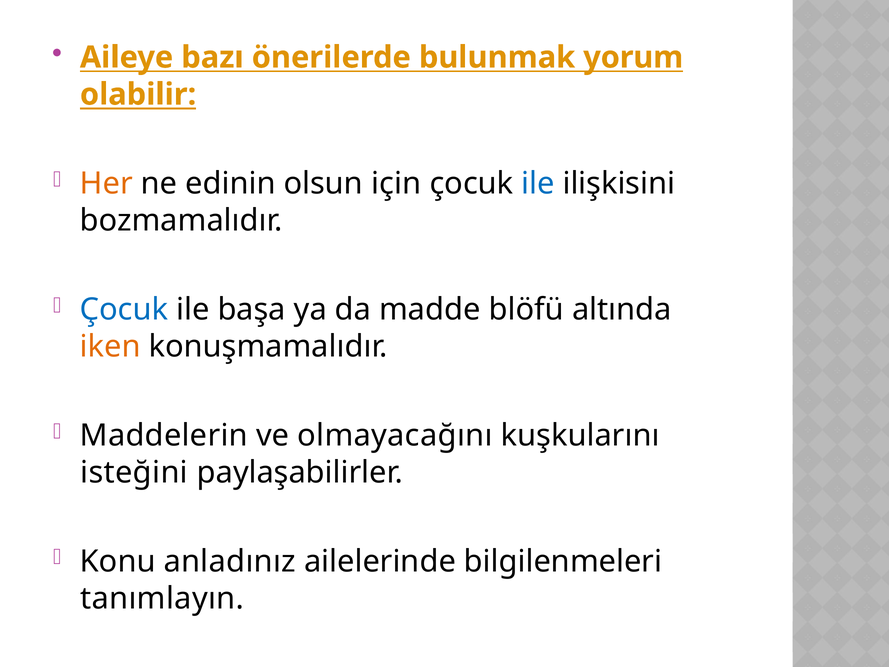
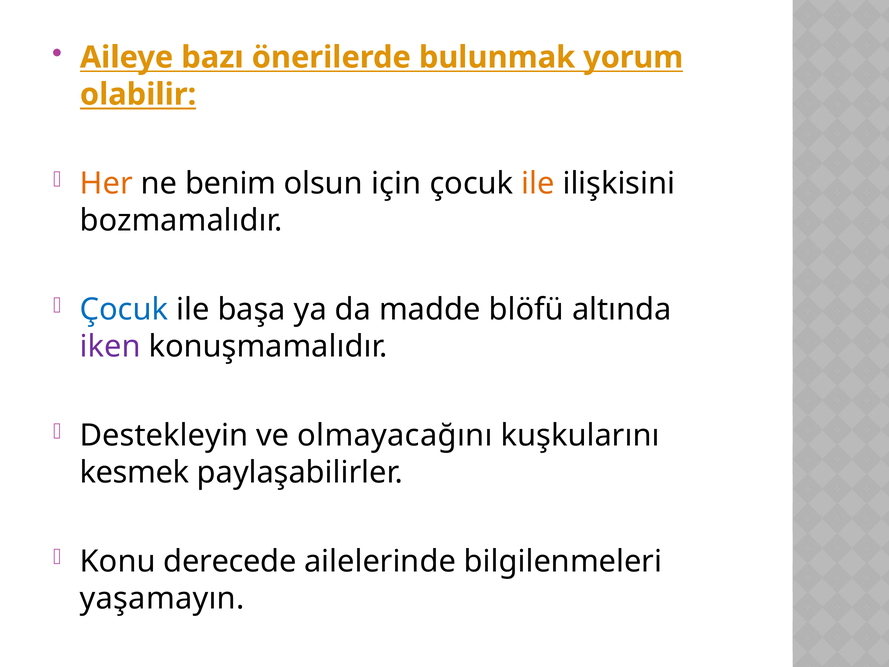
edinin: edinin -> benim (231, 183)
ile colour: blue -> orange (538, 183)
iken colour: orange -> purple (110, 346)
Maddelerin: Maddelerin -> Destekleyin (164, 435)
isteğini: isteğini -> kesmek (134, 472)
anladınız: anladınız -> derecede (230, 561)
tanımlayın: tanımlayın -> yaşamayın (162, 598)
